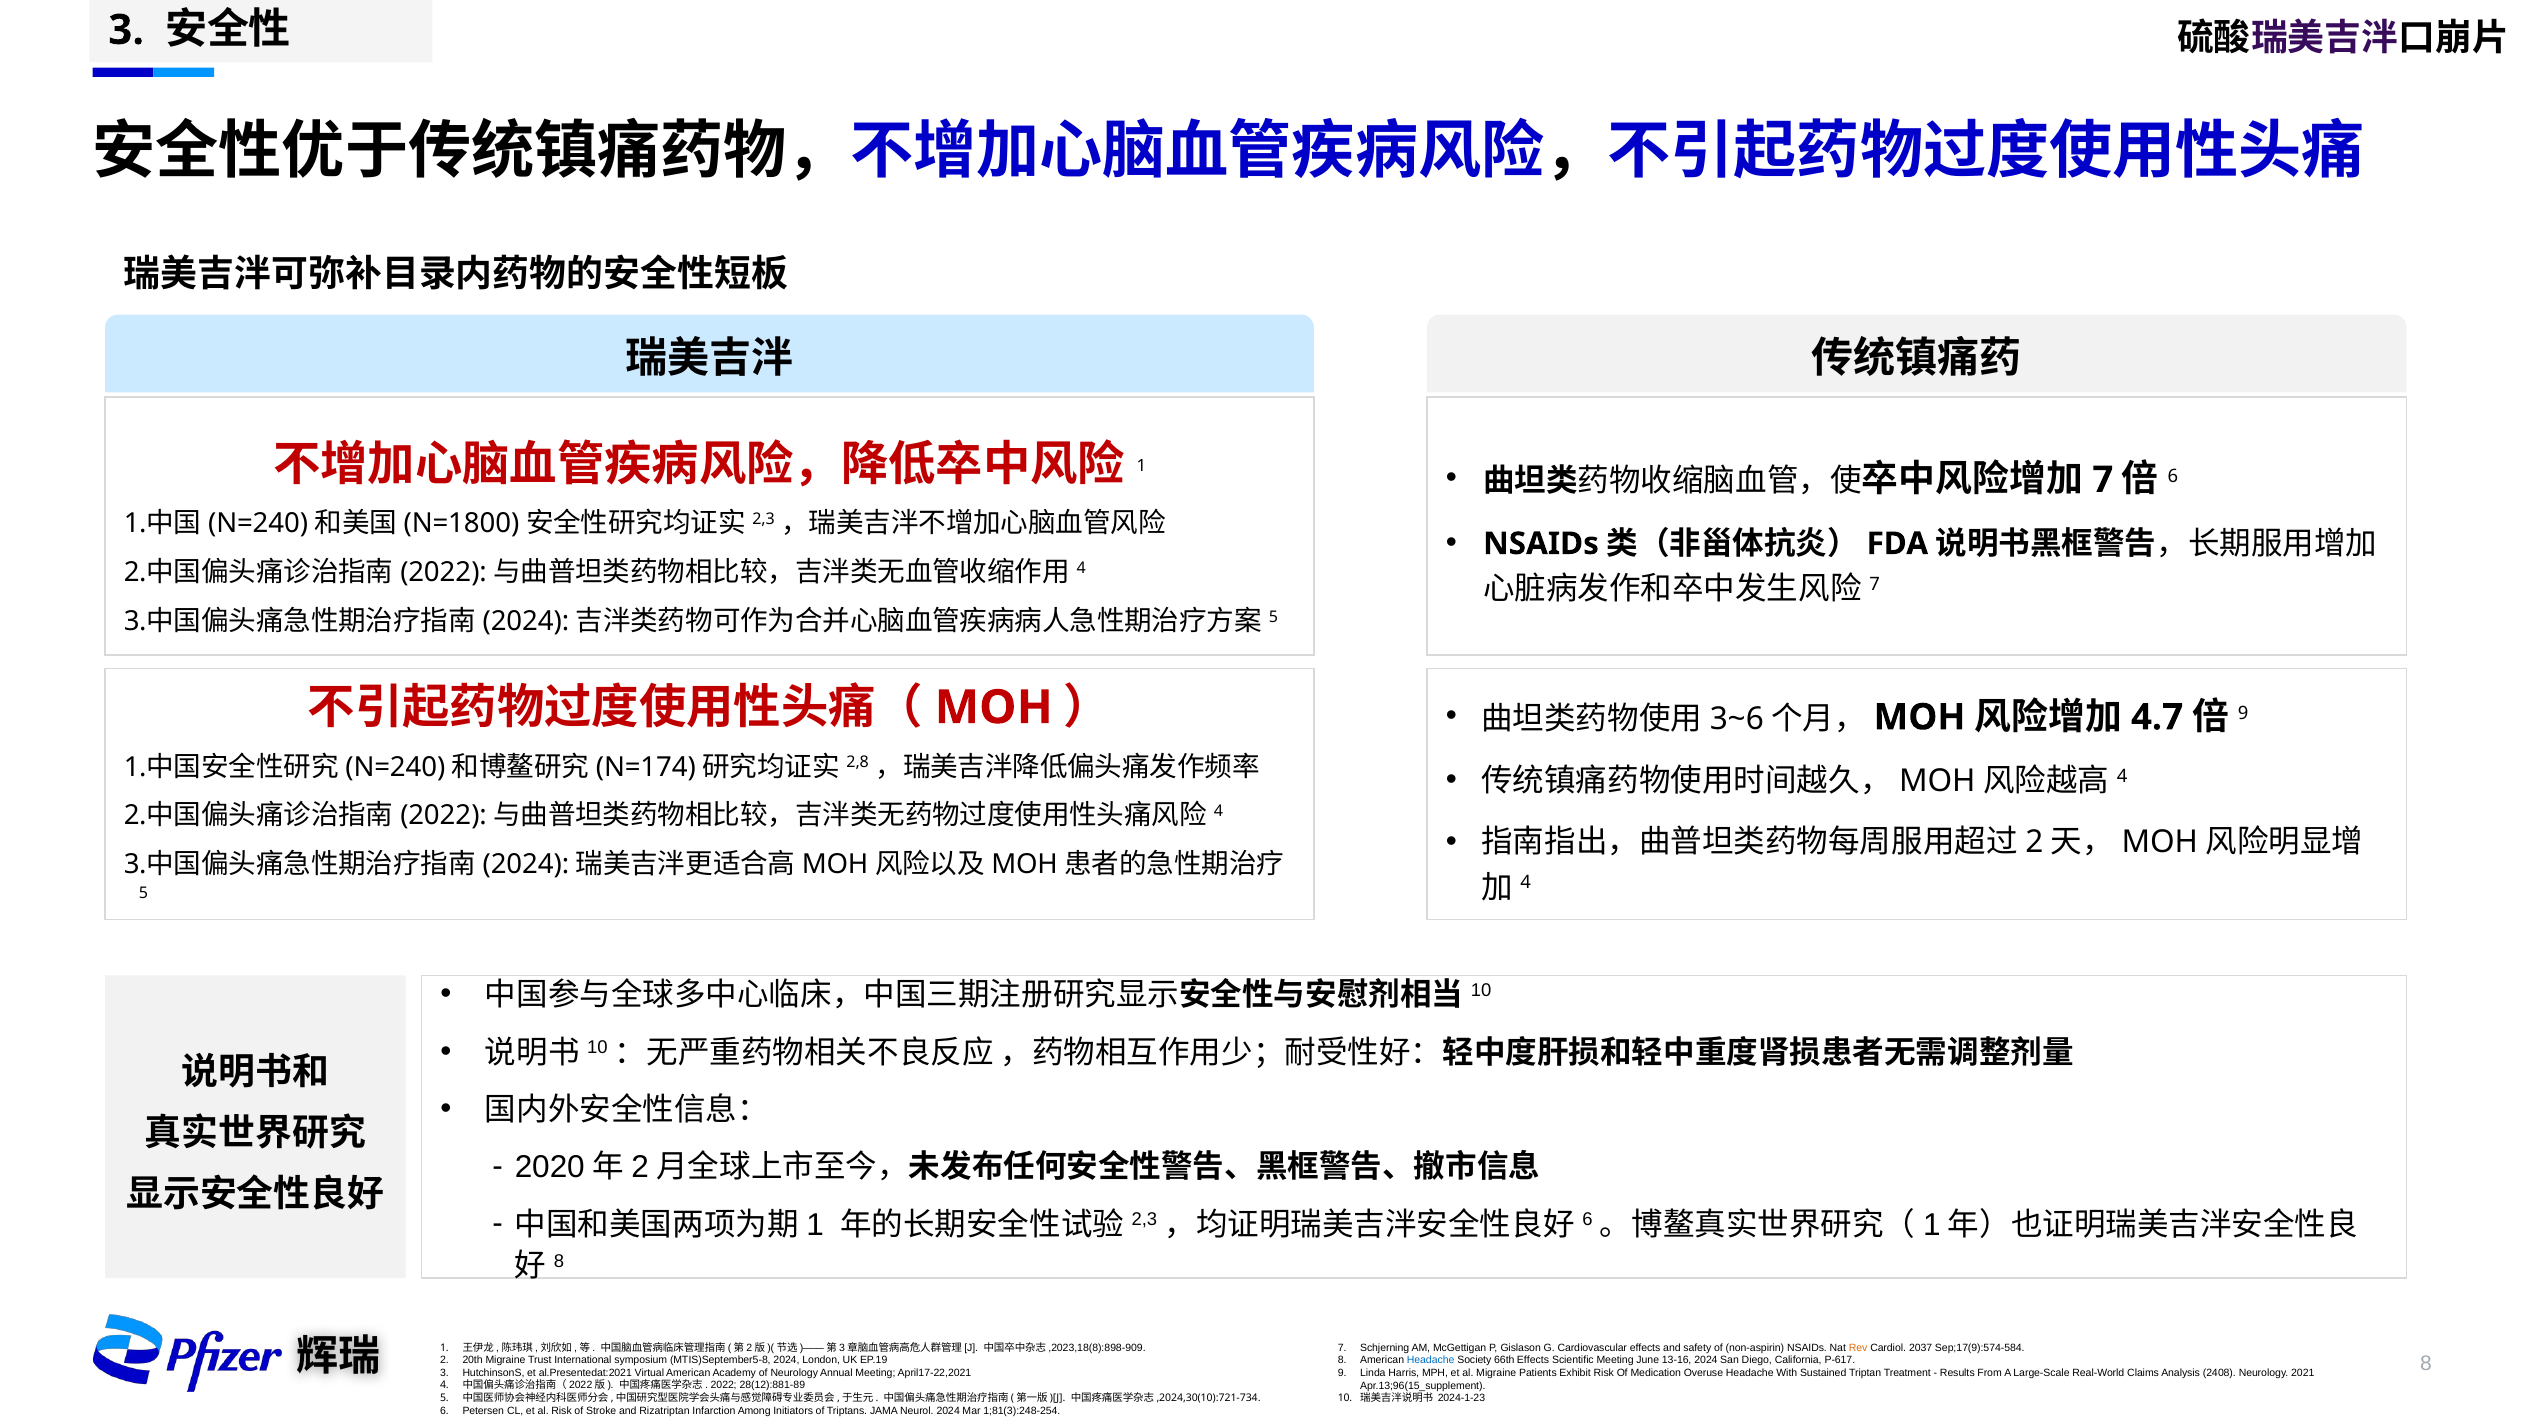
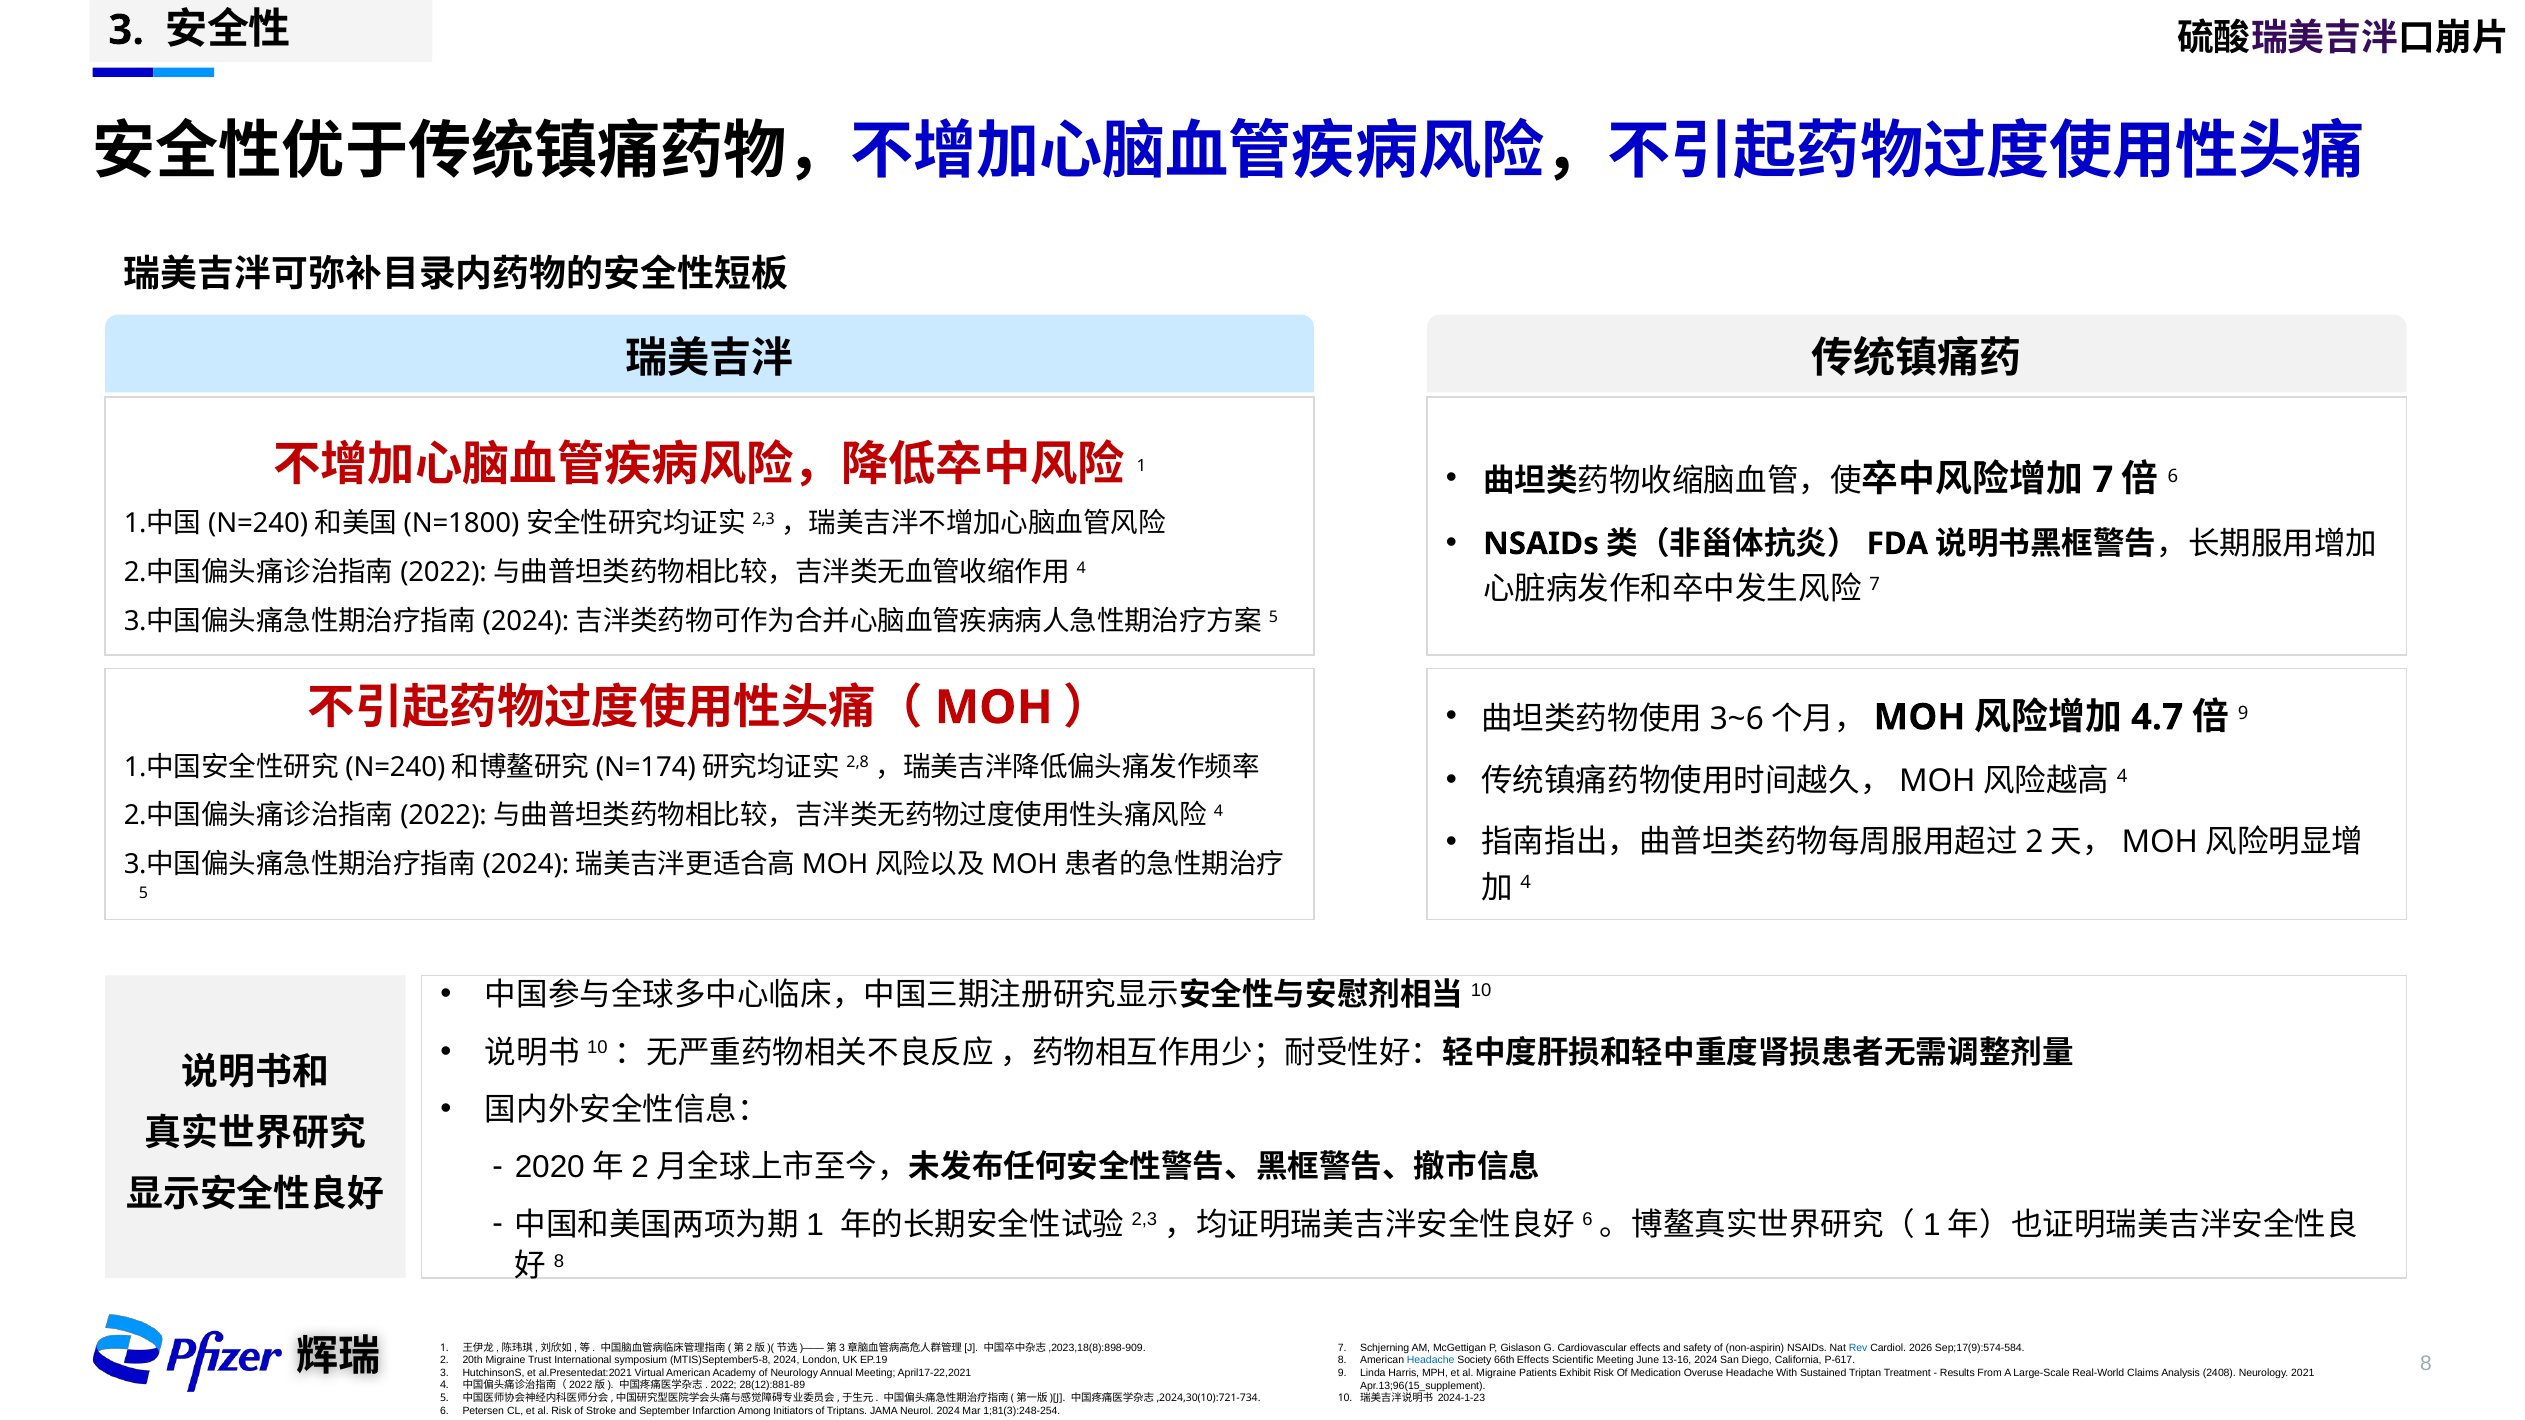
Rev colour: orange -> blue (1858, 1348)
2037: 2037 -> 2026 (1921, 1348)
Rizatriptan: Rizatriptan -> September (665, 1411)
